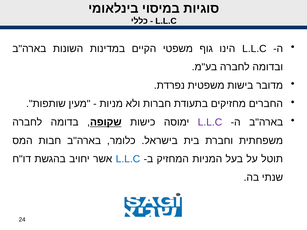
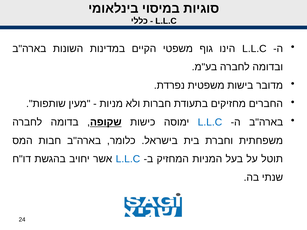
L.L.C colour: purple -> blue (210, 122)
